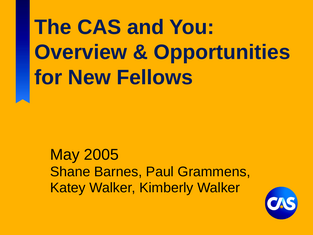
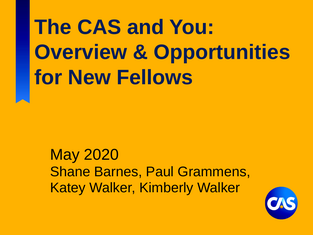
2005: 2005 -> 2020 (101, 154)
